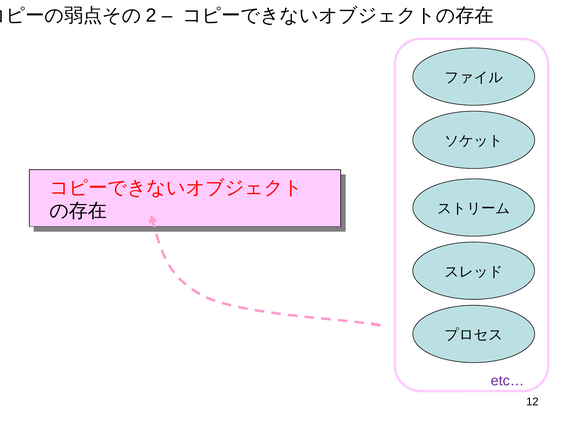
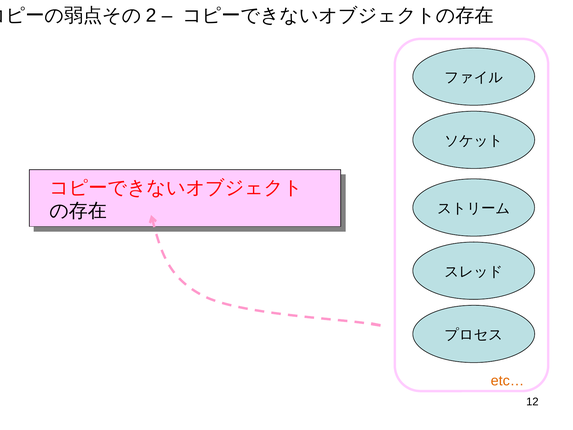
etc… colour: purple -> orange (507, 381)
